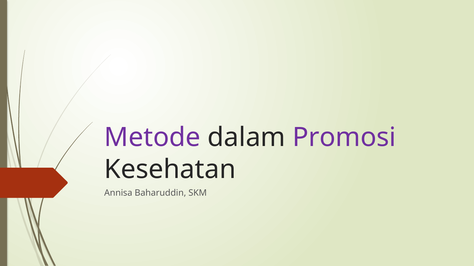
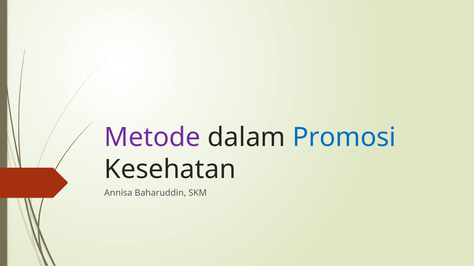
Promosi colour: purple -> blue (344, 138)
